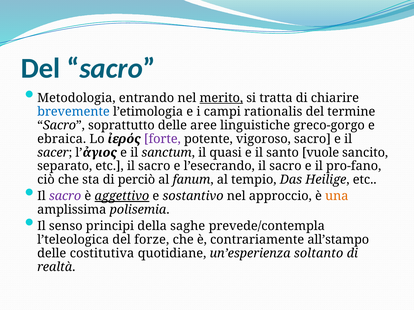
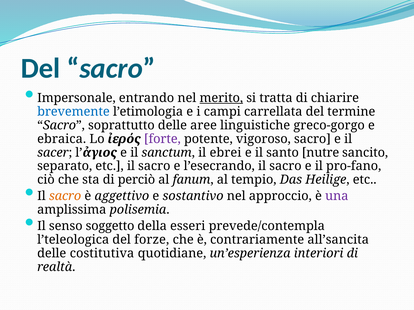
Metodologia: Metodologia -> Impersonale (76, 98)
rationalis: rationalis -> carrellata (273, 112)
quasi: quasi -> ebrei (225, 153)
vuole: vuole -> nutre (321, 153)
sacro colour: purple -> orange (65, 196)
aggettivo underline: present -> none (122, 196)
una colour: orange -> purple (337, 196)
principi: principi -> soggetto (110, 226)
saghe: saghe -> esseri (188, 226)
all’stampo: all’stampo -> all’sancita (338, 240)
soltanto: soltanto -> interiori (319, 254)
